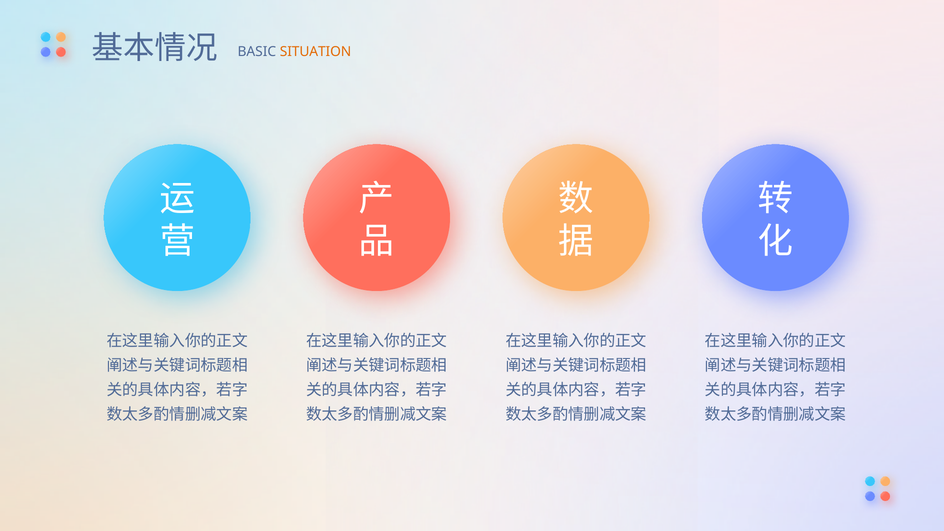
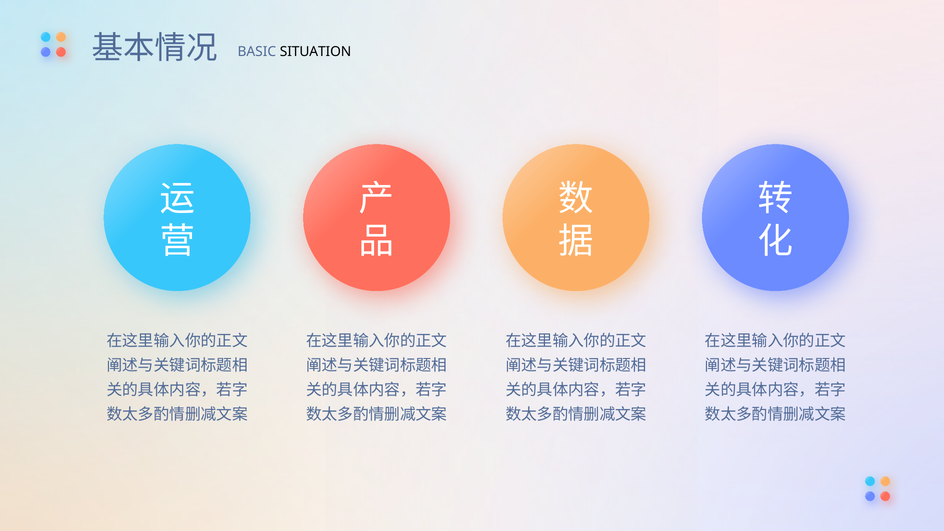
SITUATION colour: orange -> black (316, 52)
